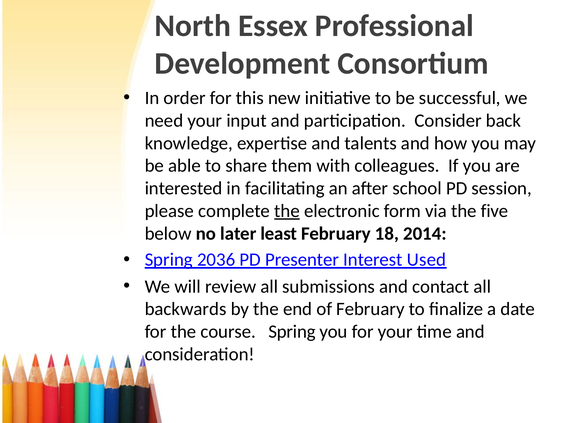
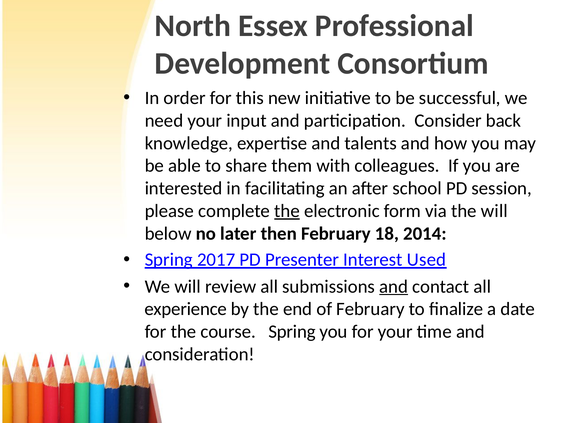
the five: five -> will (494, 211)
least: least -> then (279, 234)
2036: 2036 -> 2017 (216, 260)
and underline: none -> present (394, 287)
backwards: backwards -> experience (186, 310)
